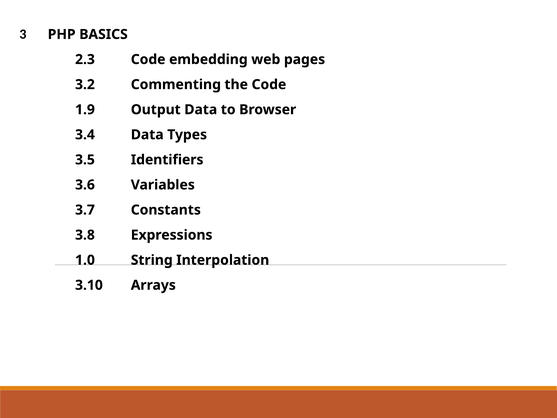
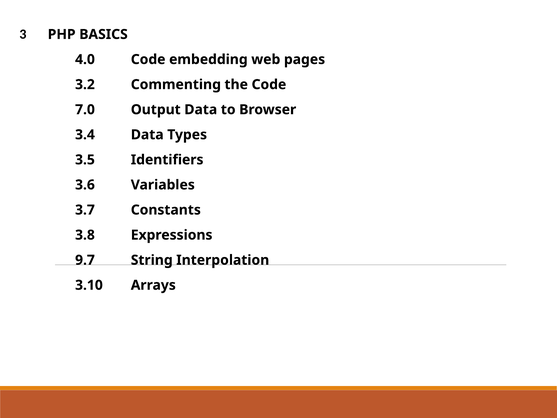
2.3: 2.3 -> 4.0 (85, 59)
1.9: 1.9 -> 7.0 (85, 110)
1.0: 1.0 -> 9.7 (85, 260)
